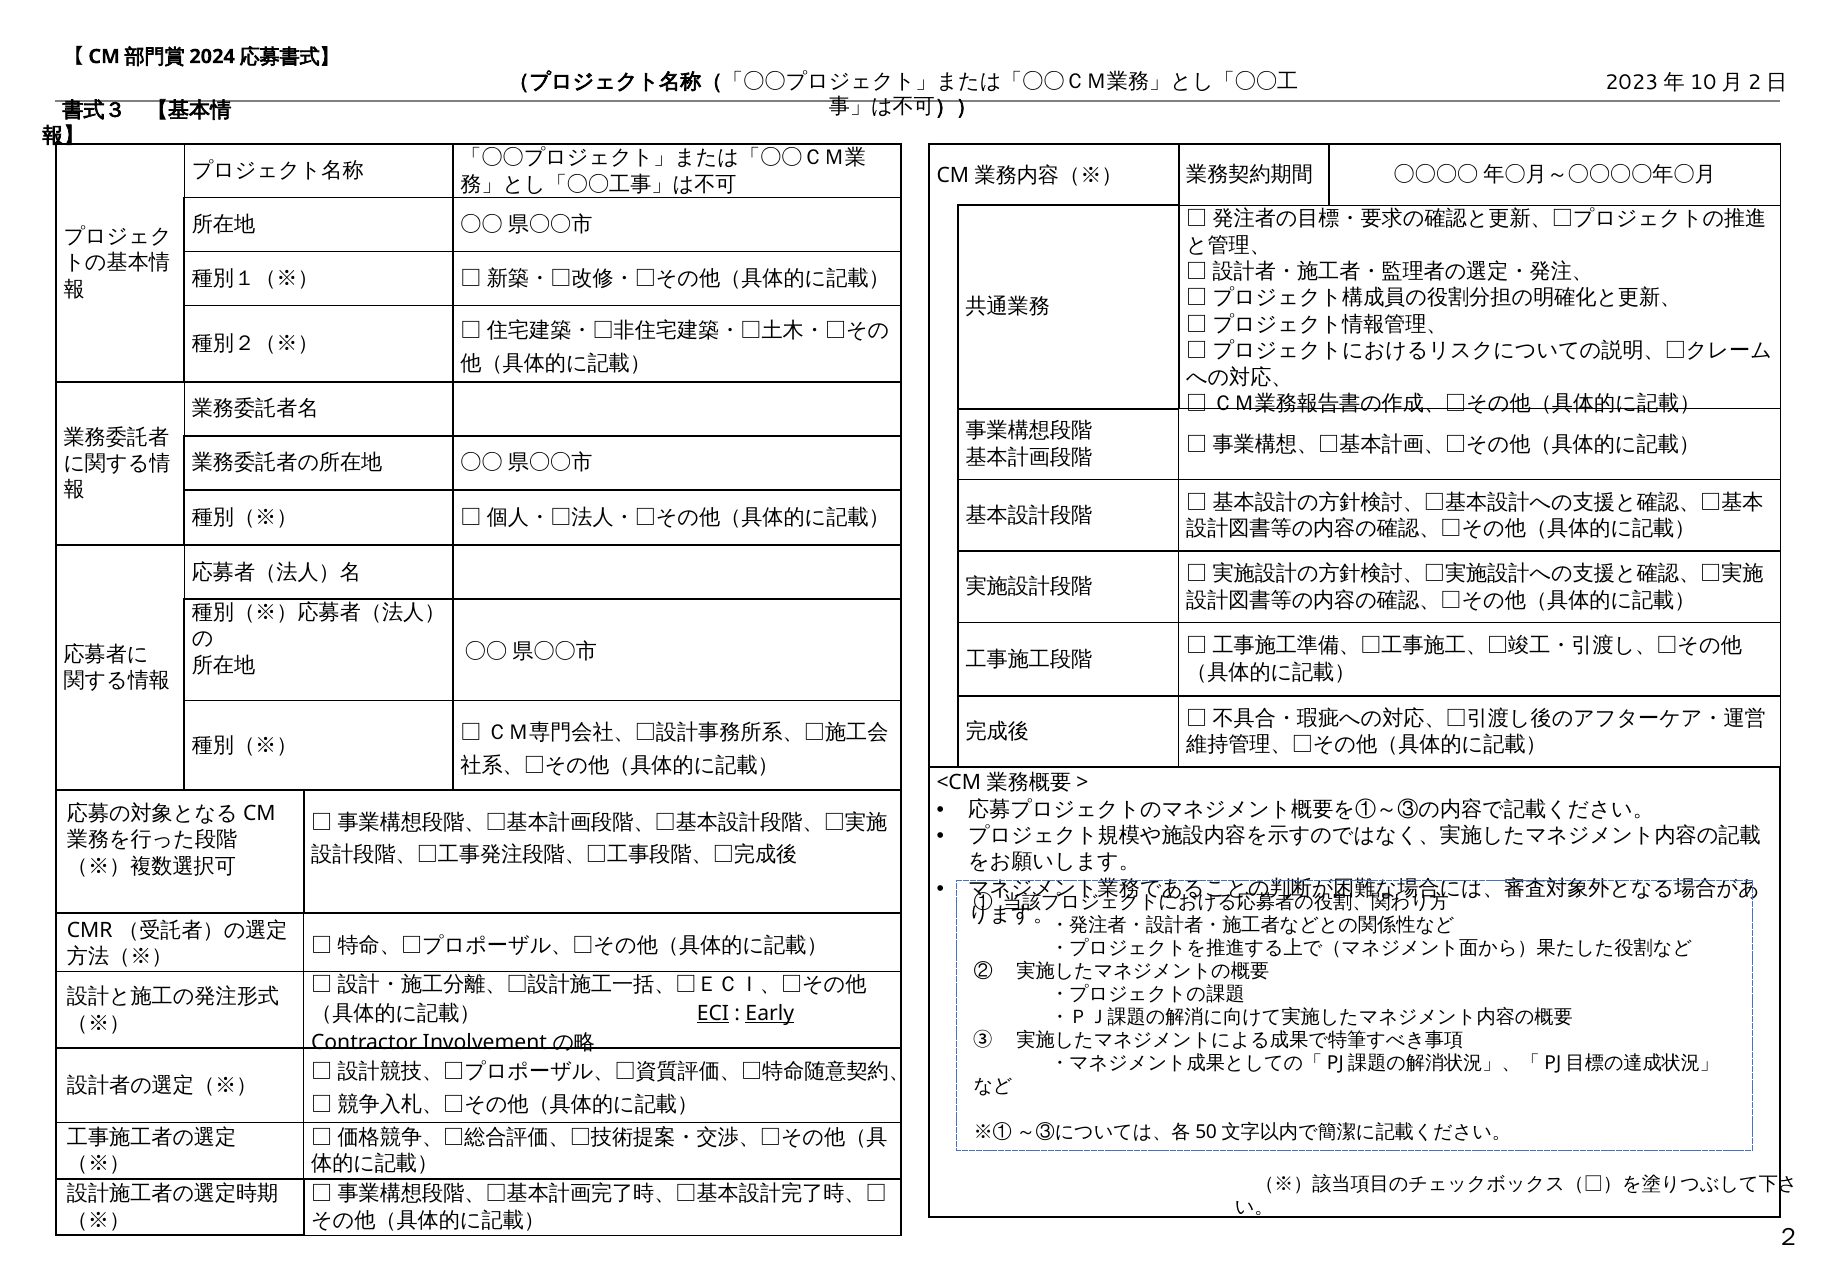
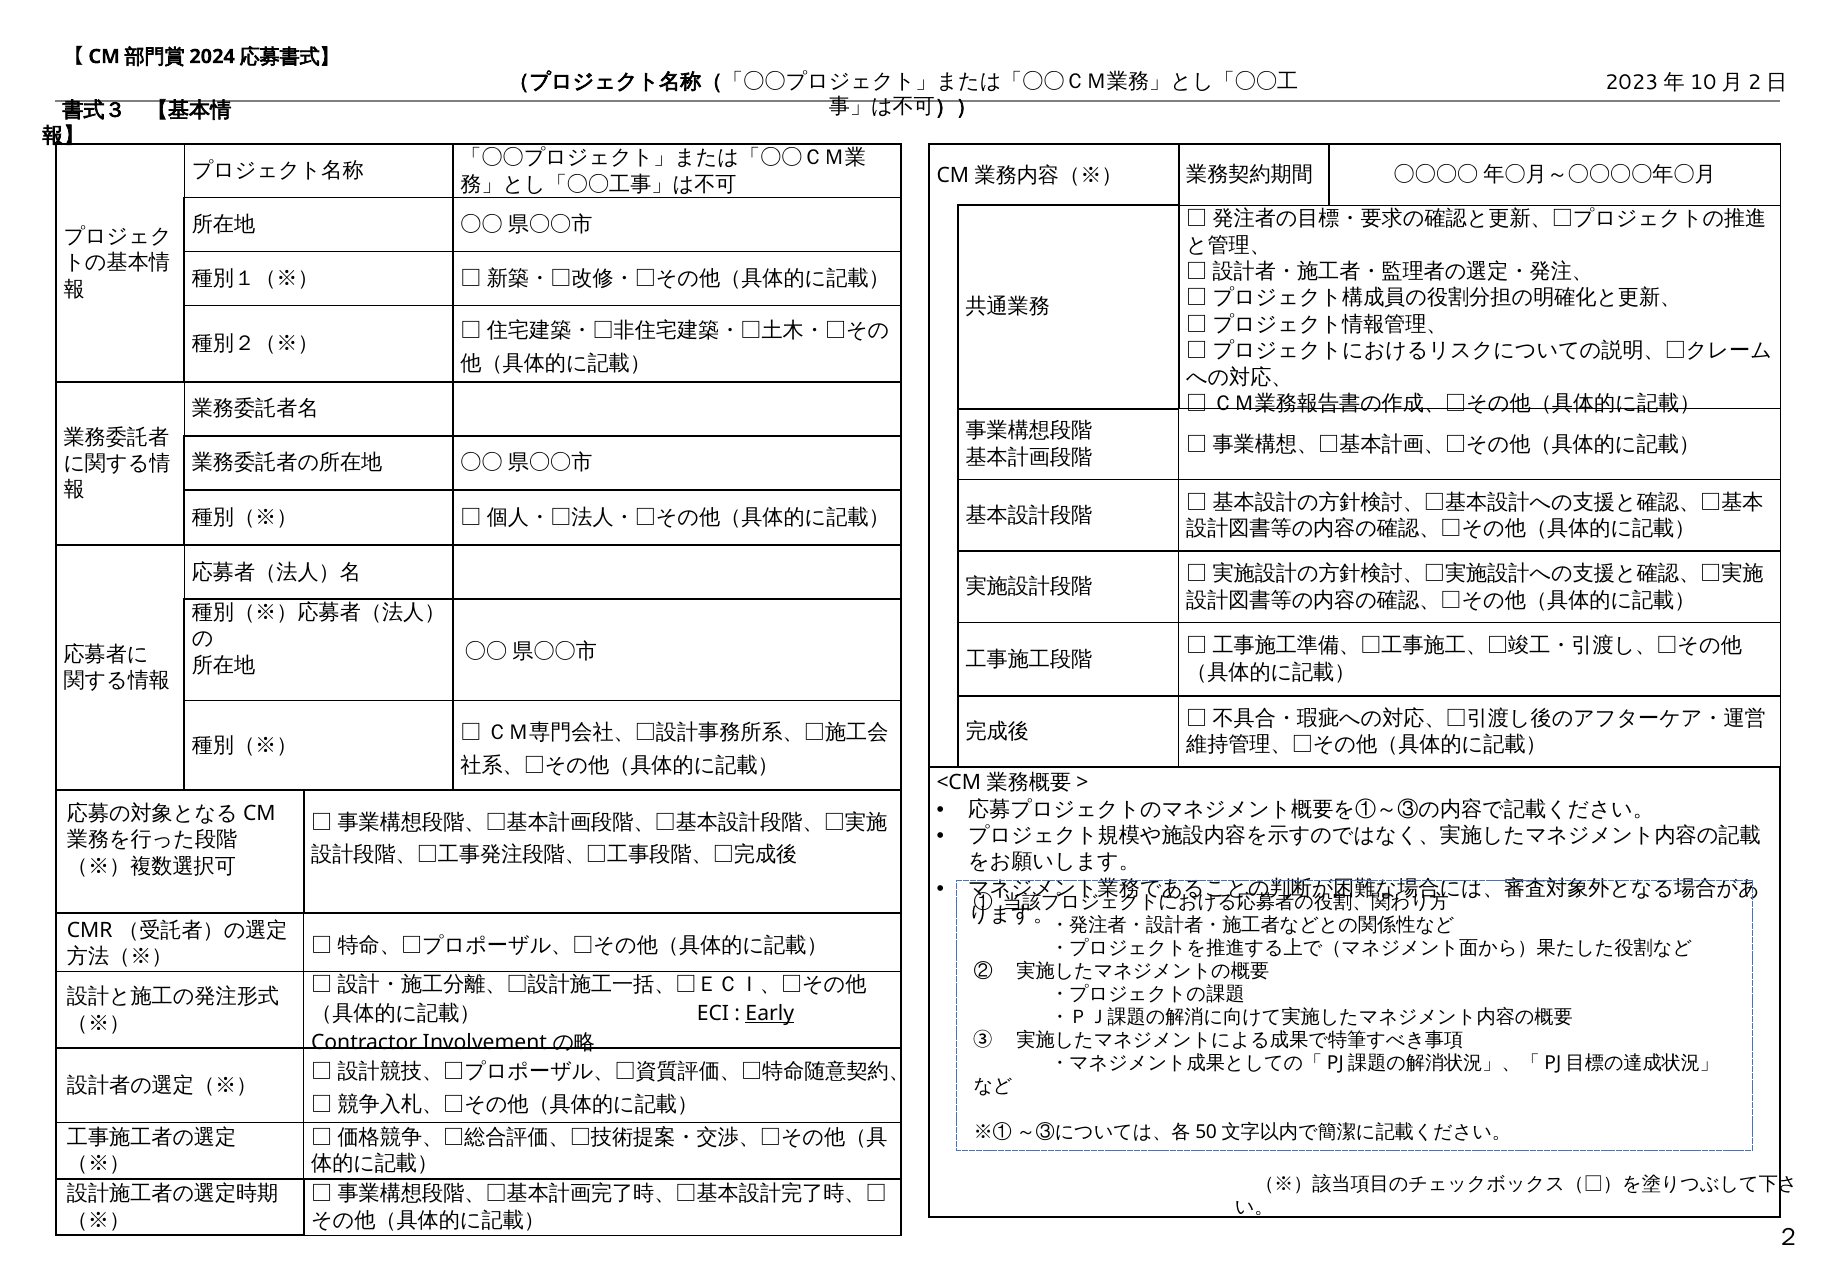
ECI underline: present -> none (713, 1014)
